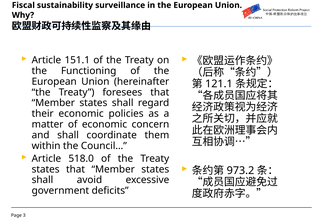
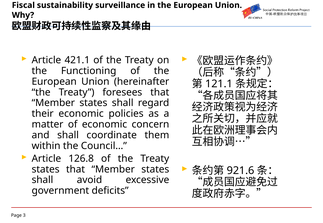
151.1: 151.1 -> 421.1 (77, 60)
518.0: 518.0 -> 126.8 (81, 159)
973.2: 973.2 -> 921.6 (240, 171)
